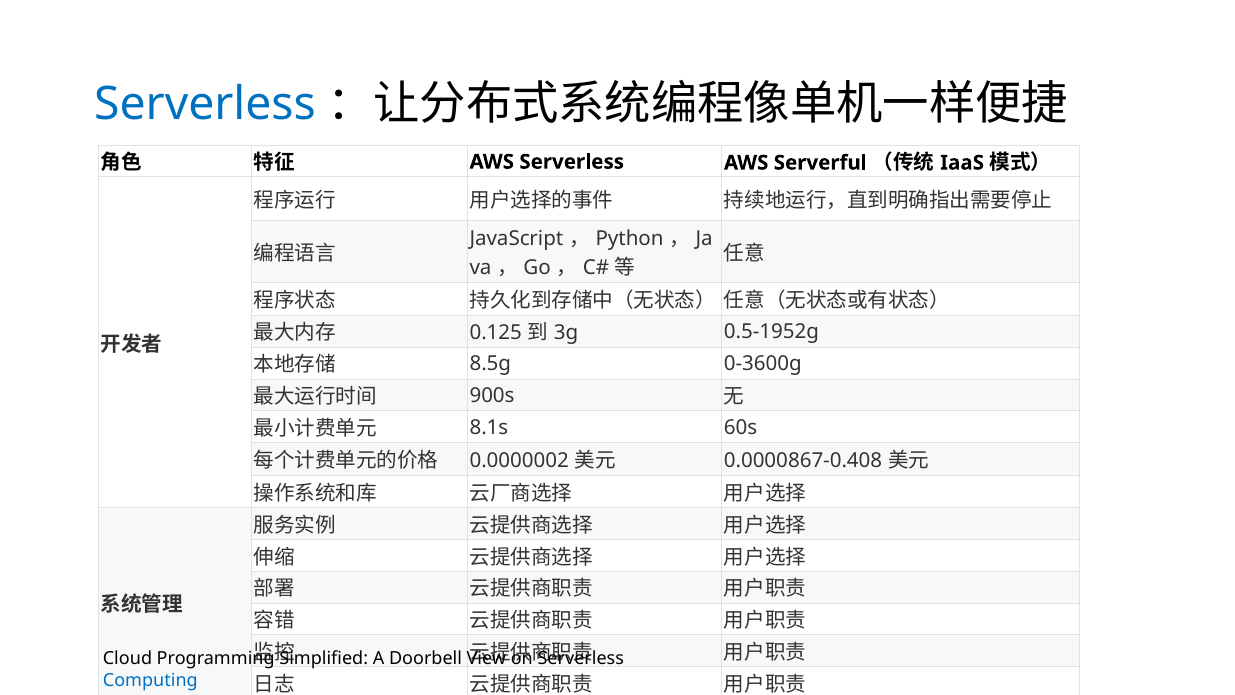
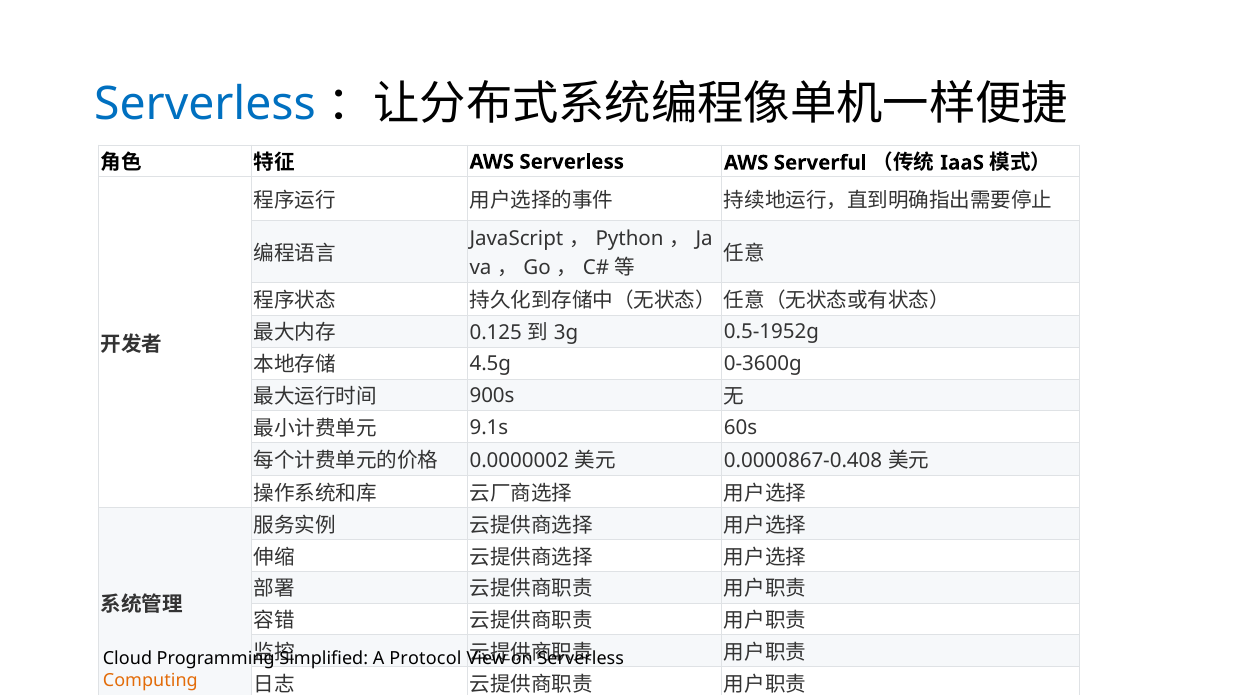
8.5g: 8.5g -> 4.5g (490, 364)
8.1s: 8.1s -> 9.1s (489, 428)
Doorbell: Doorbell -> Protocol (425, 659)
Computing colour: blue -> orange (150, 680)
